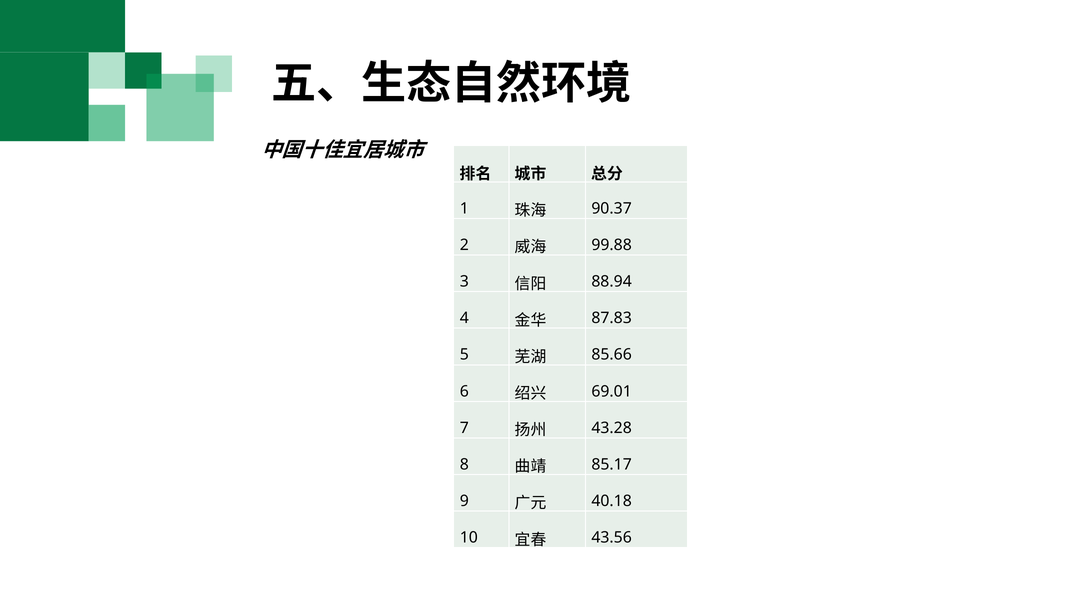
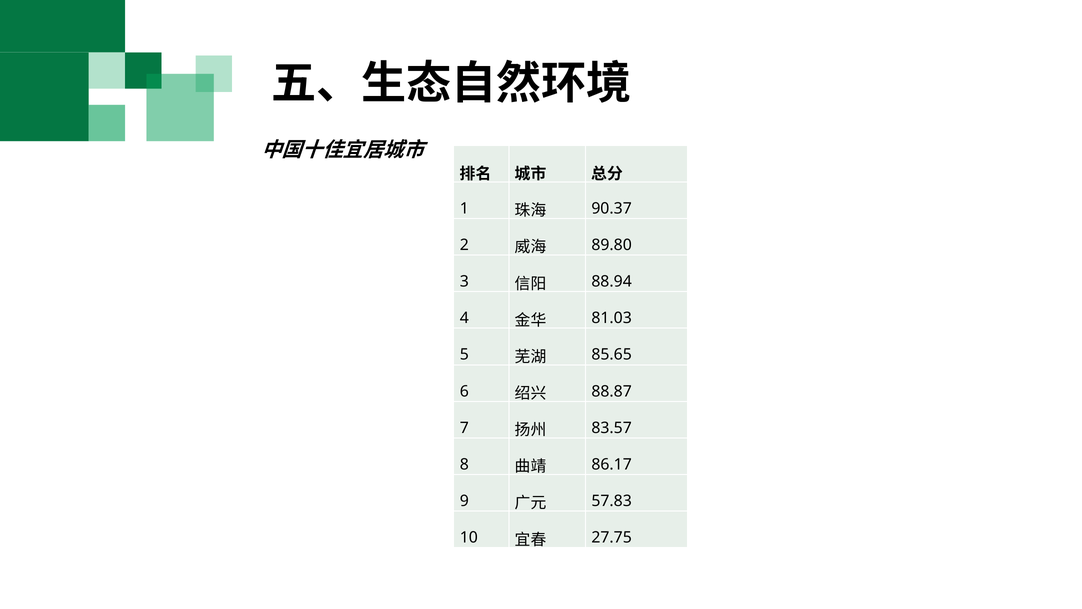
99.88: 99.88 -> 89.80 (612, 245)
87.83: 87.83 -> 81.03 (612, 318)
85.66: 85.66 -> 85.65 (612, 355)
69.01: 69.01 -> 88.87 (612, 391)
43.28: 43.28 -> 83.57 (612, 428)
85.17: 85.17 -> 86.17 (612, 464)
40.18: 40.18 -> 57.83 (612, 501)
43.56: 43.56 -> 27.75 (612, 537)
